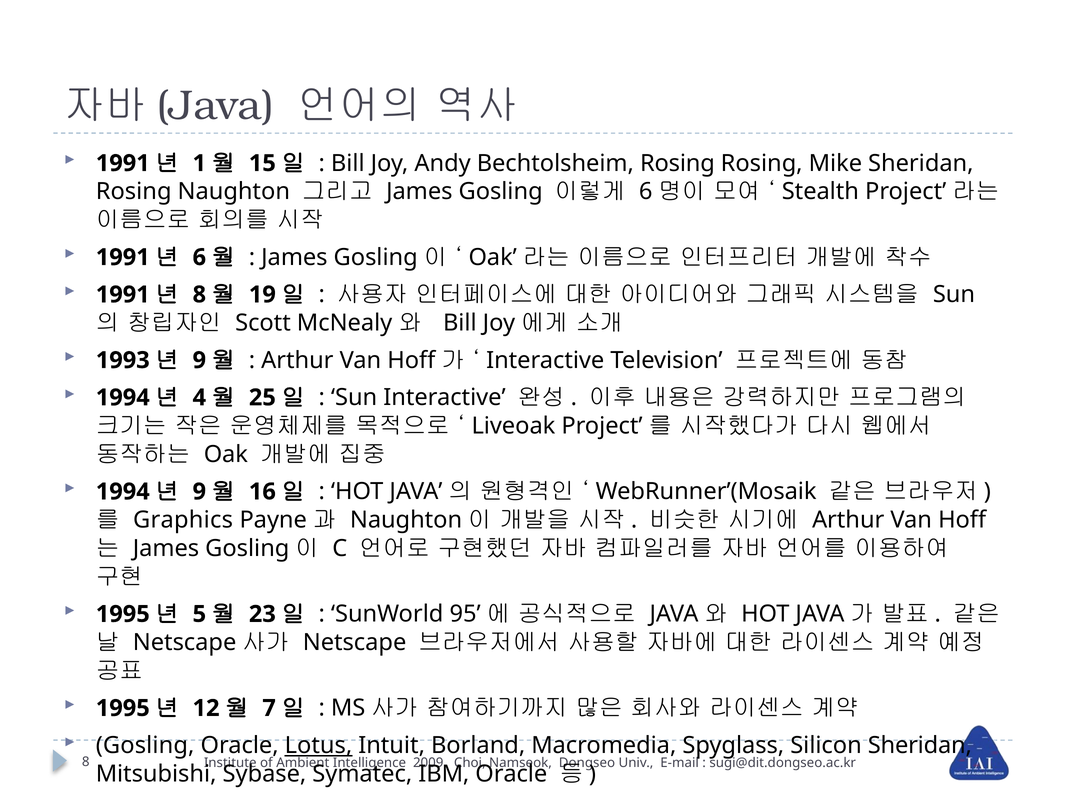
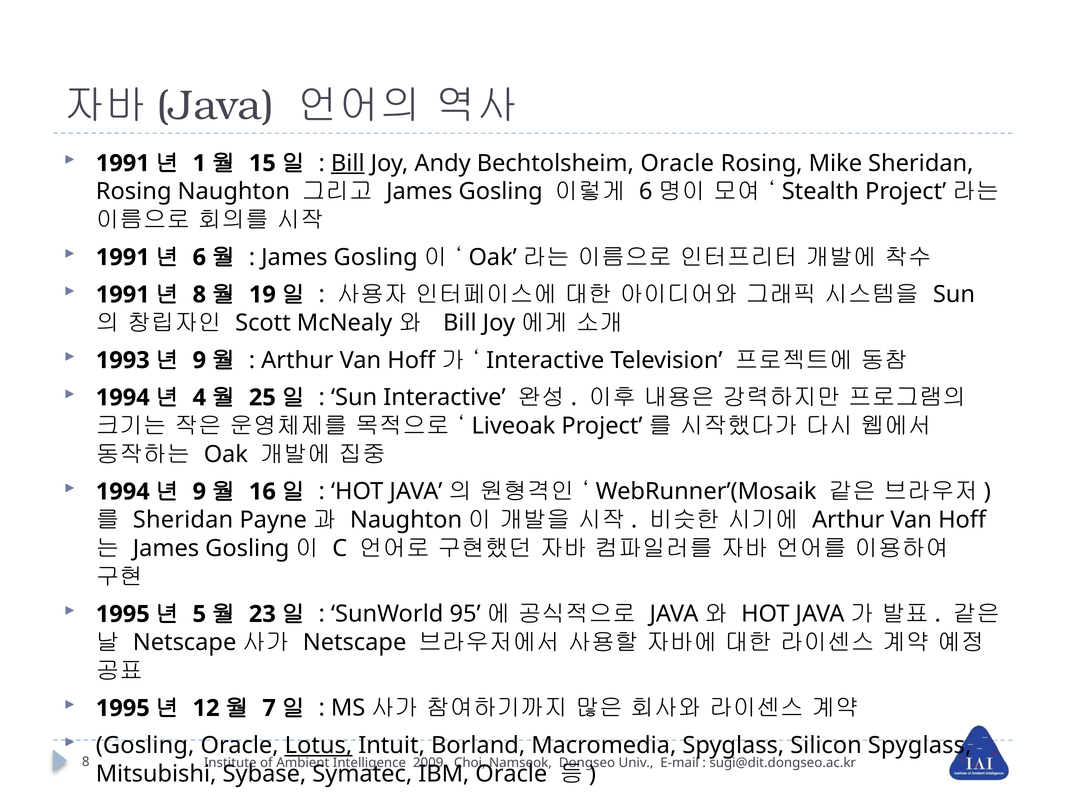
Bill underline: none -> present (348, 163)
Bechtolsheim Rosing: Rosing -> Oracle (677, 163)
Graphics: Graphics -> Sheridan (183, 520)
Silicon Sheridan: Sheridan -> Spyglass (920, 746)
